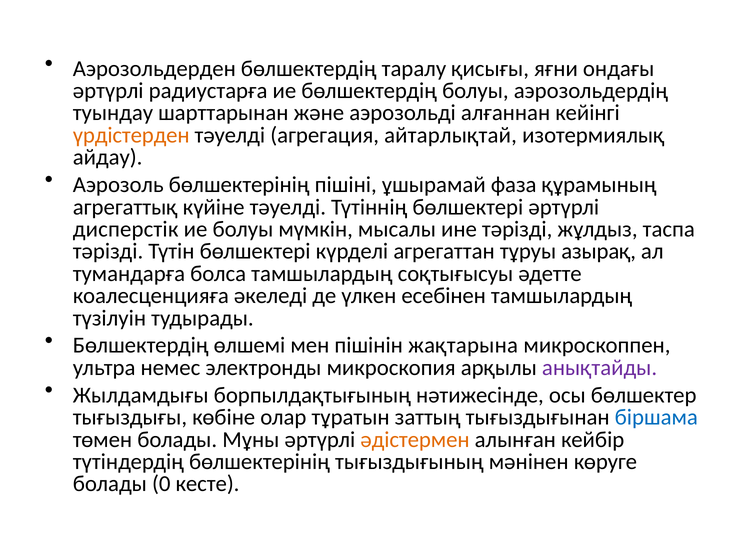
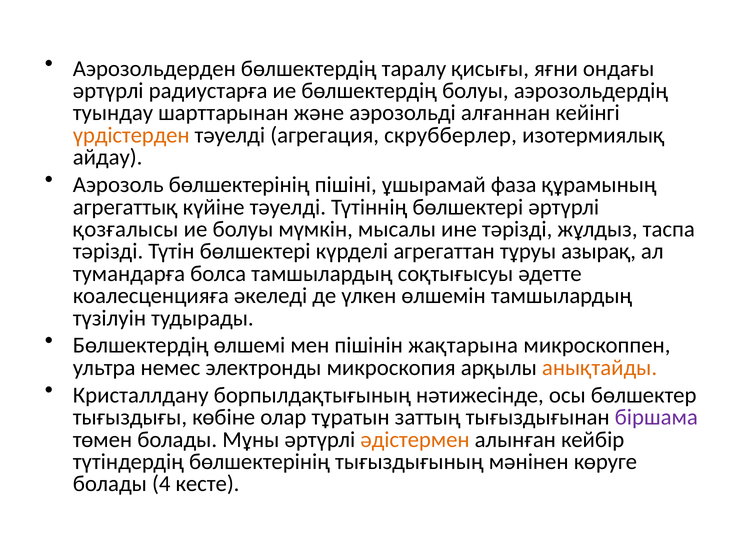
айтарлықтай: айтарлықтай -> скрубберлер (450, 135)
дисперстік: дисперстік -> қозғалысы (126, 229)
есебінен: есебінен -> өлшемін (444, 296)
анықтайды colour: purple -> orange (600, 368)
Жылдамдығы: Жылдамдығы -> Кристаллдану (141, 395)
біршама colour: blue -> purple (656, 418)
0: 0 -> 4 (161, 484)
